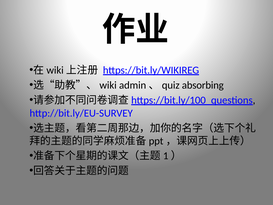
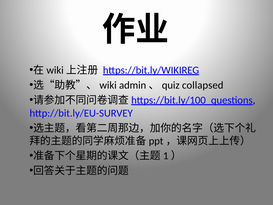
absorbing: absorbing -> collapsed (203, 85)
